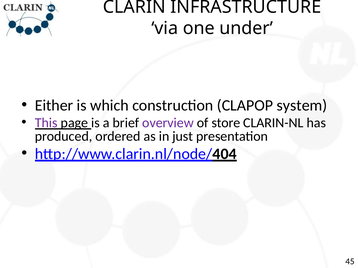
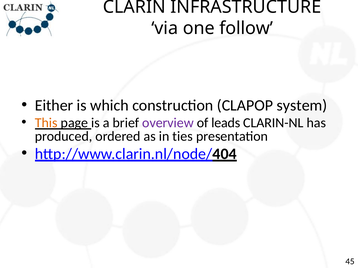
under: under -> follow (246, 28)
This colour: purple -> orange (46, 123)
store: store -> leads (226, 123)
just: just -> ties (183, 136)
